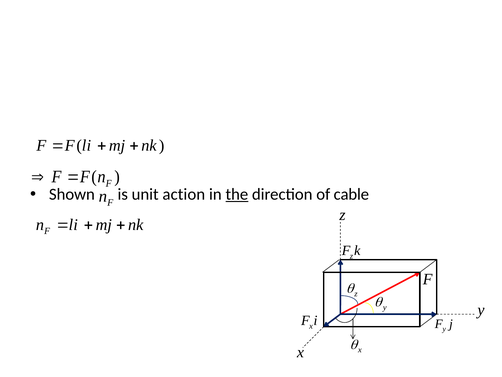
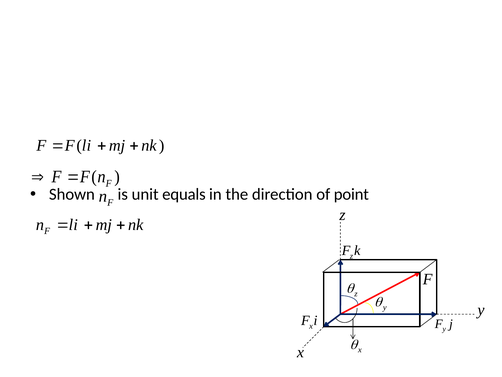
action: action -> equals (184, 194)
the underline: present -> none (237, 194)
cable: cable -> point (351, 194)
